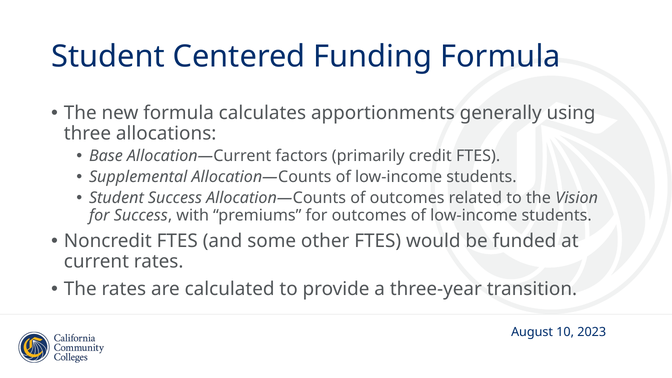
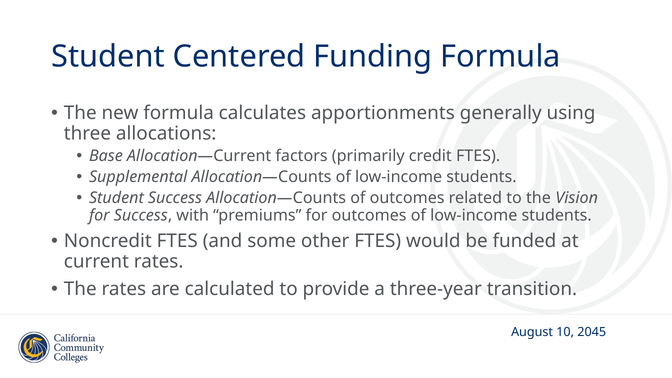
2023: 2023 -> 2045 (592, 332)
